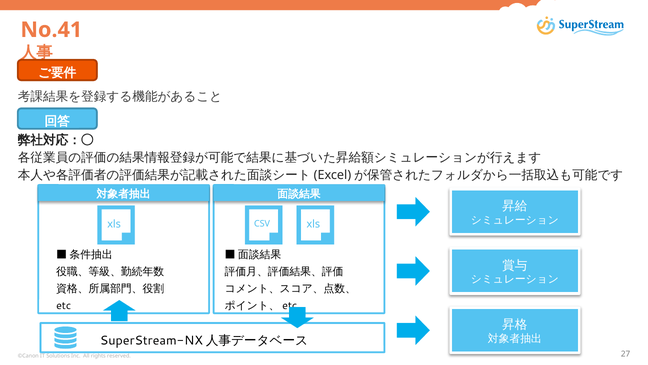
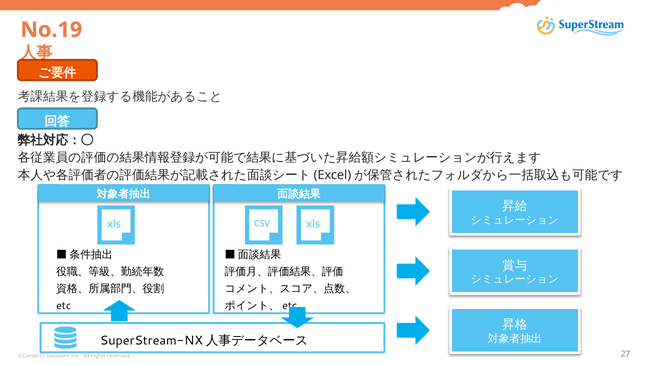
No.41: No.41 -> No.19 (51, 30)
